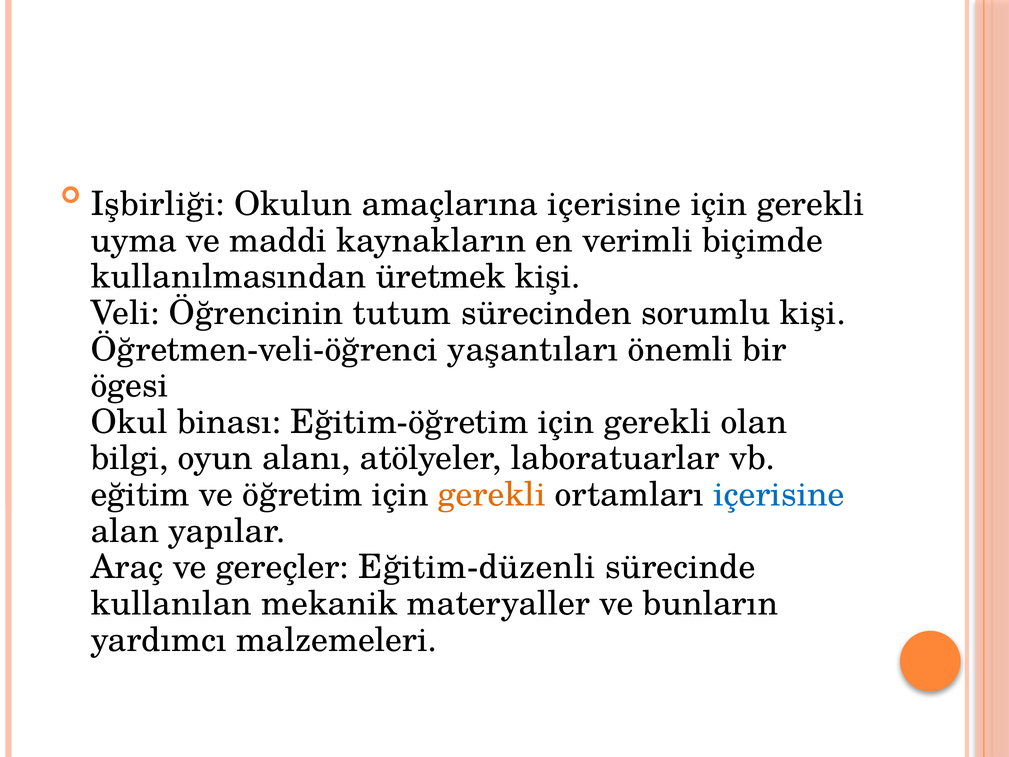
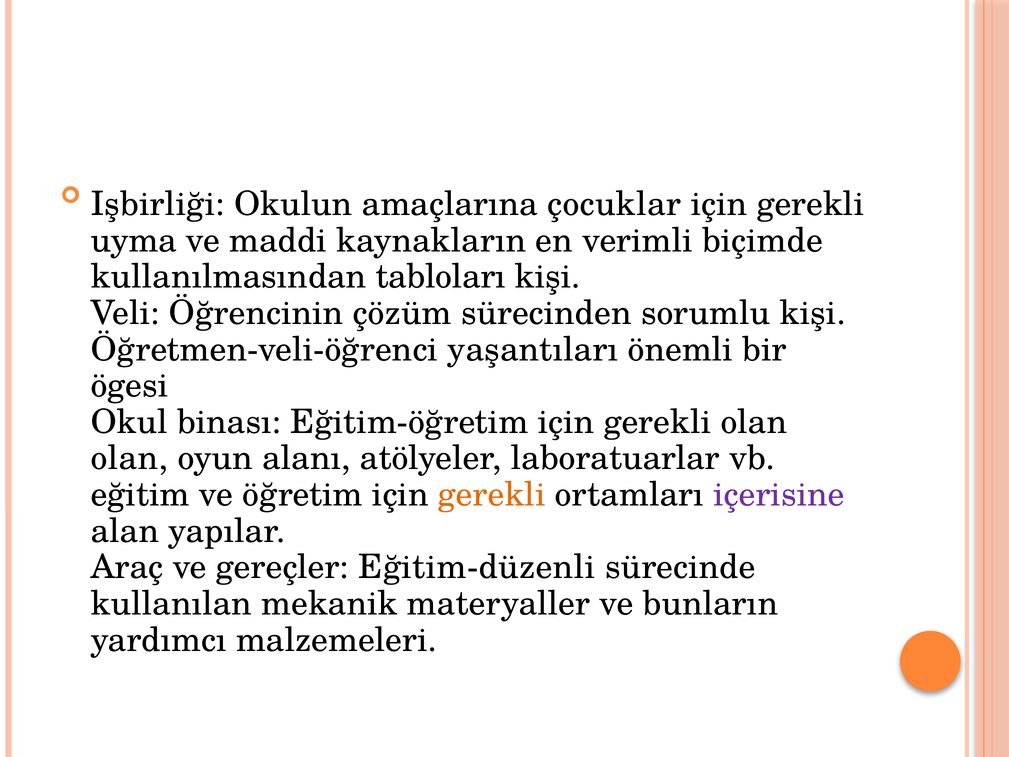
amaçlarına içerisine: içerisine -> çocuklar (614, 204)
üretmek: üretmek -> tabloları (441, 277)
tutum: tutum -> çözüm (402, 313)
bilgi: bilgi -> olan (129, 458)
içerisine colour: blue -> purple (779, 495)
